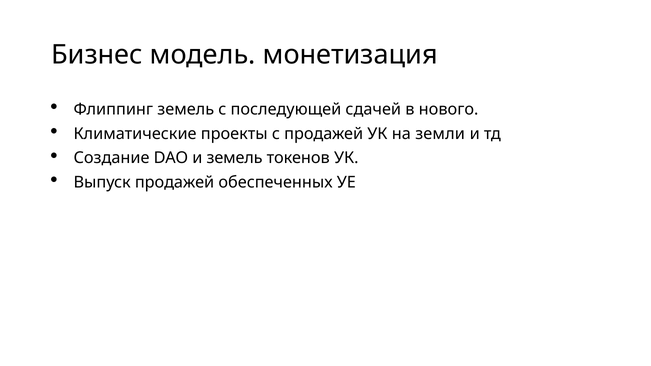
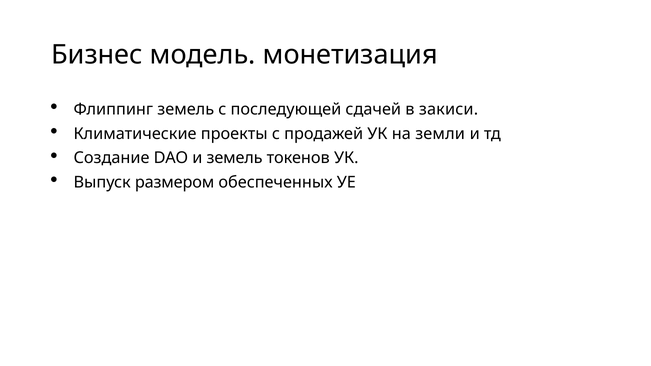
нового: нового -> закиси (449, 109)
Выпуск продажей: продажей -> размером (175, 183)
